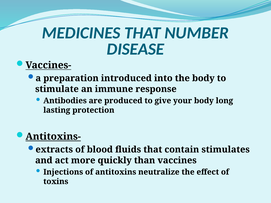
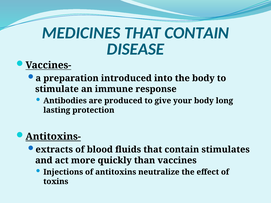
MEDICINES THAT NUMBER: NUMBER -> CONTAIN (197, 33)
